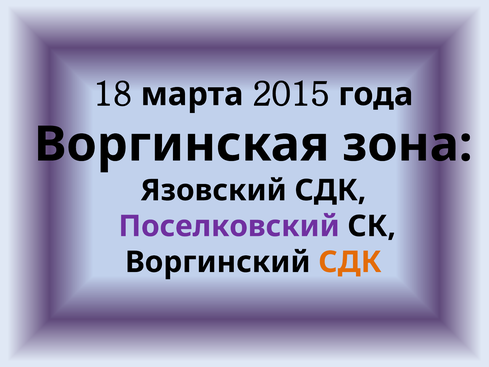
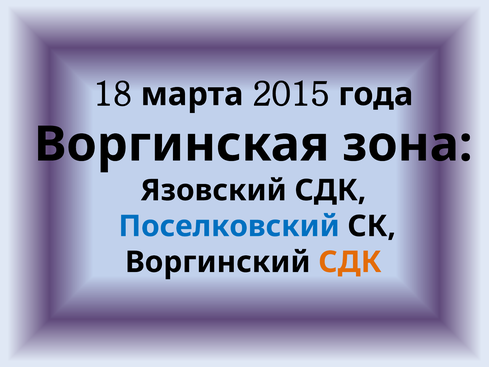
Поселковский colour: purple -> blue (229, 226)
